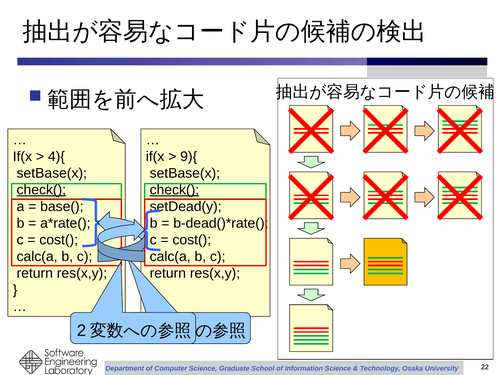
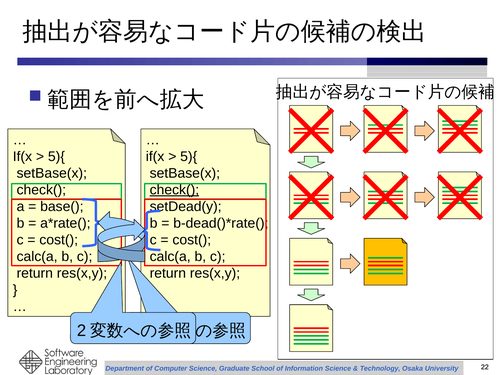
4){: 4){ -> 5){ (56, 157)
9){: 9){ -> 5){ (189, 157)
check( underline: present -> none (41, 190)
